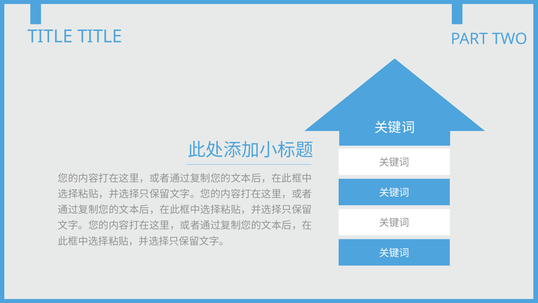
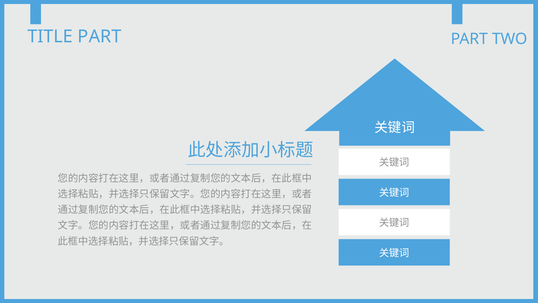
TITLE TITLE: TITLE -> PART (100, 36)
